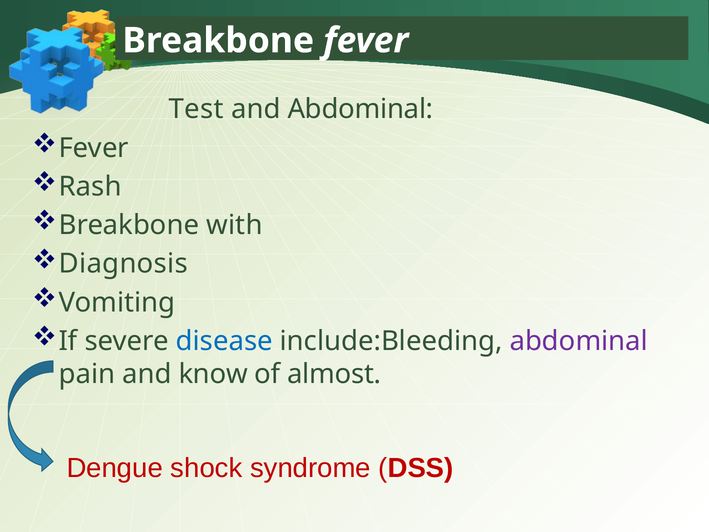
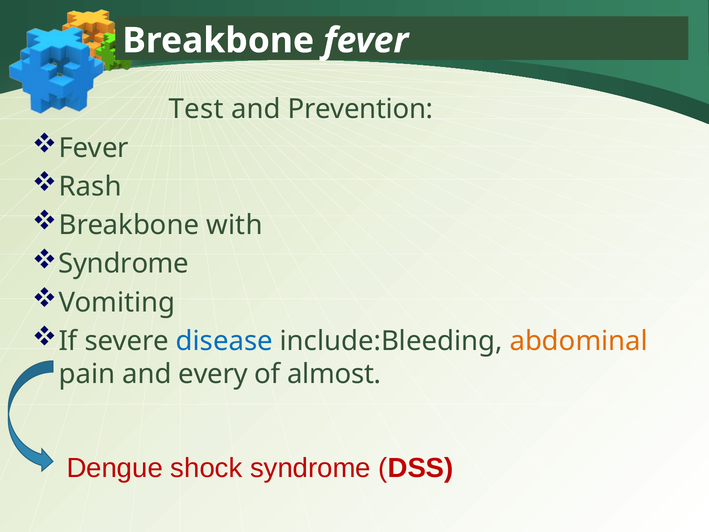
and Abdominal: Abdominal -> Prevention (360, 109)
Diagnosis: Diagnosis -> Syndrome (124, 264)
abdominal colour: purple -> orange (579, 341)
know: know -> every (213, 374)
